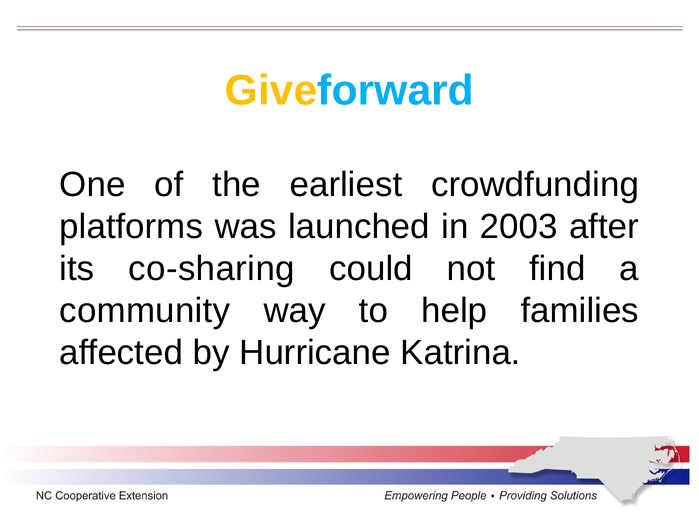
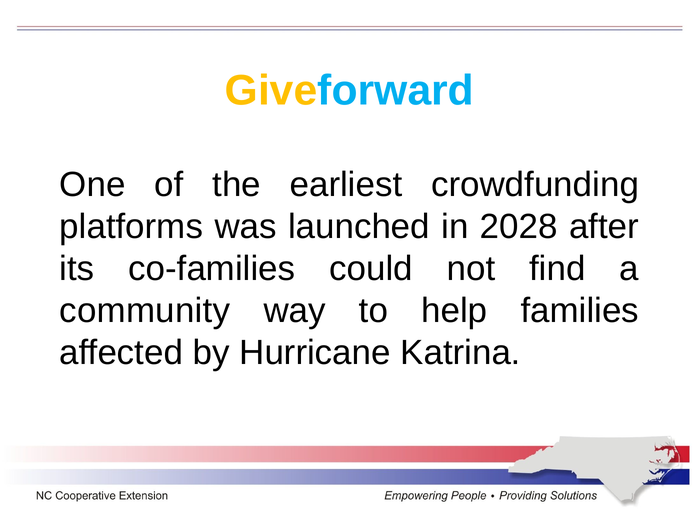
2003: 2003 -> 2028 (519, 226)
co-sharing: co-sharing -> co-families (212, 268)
